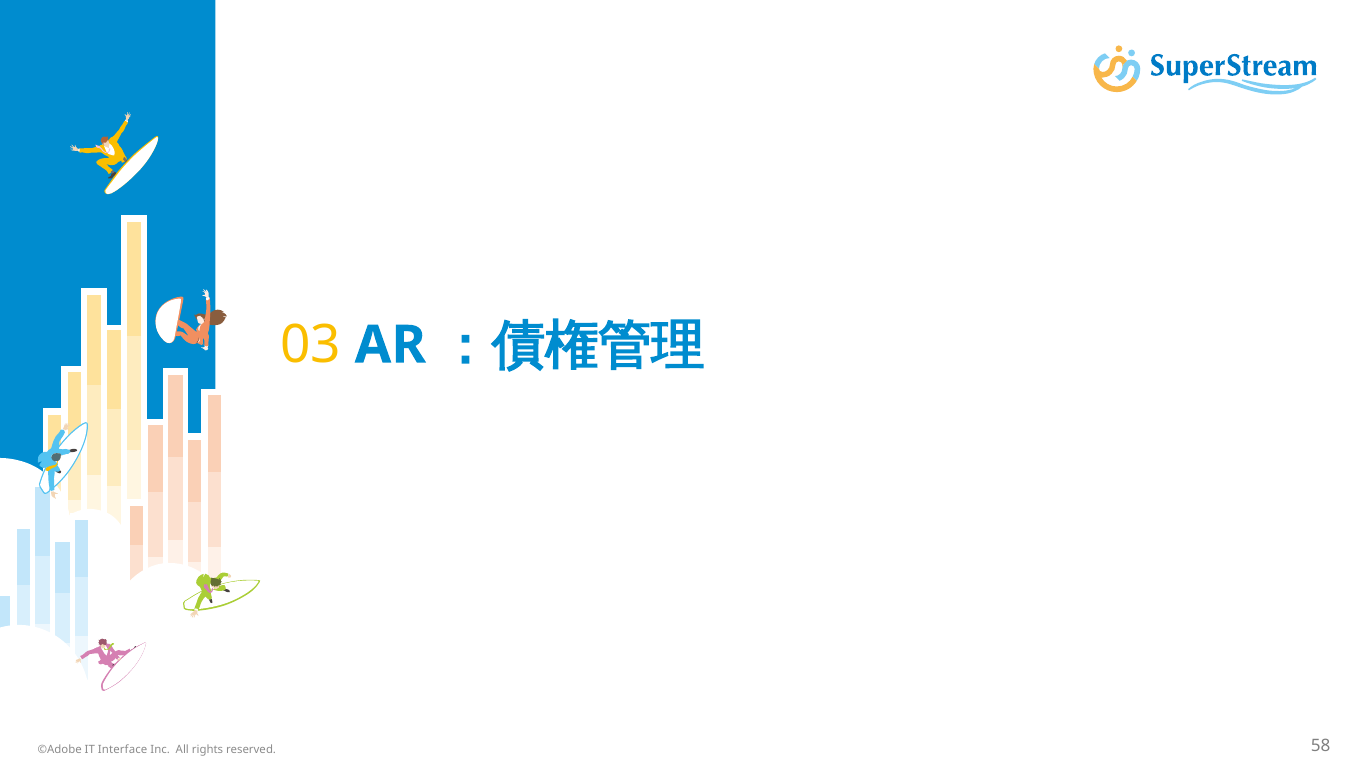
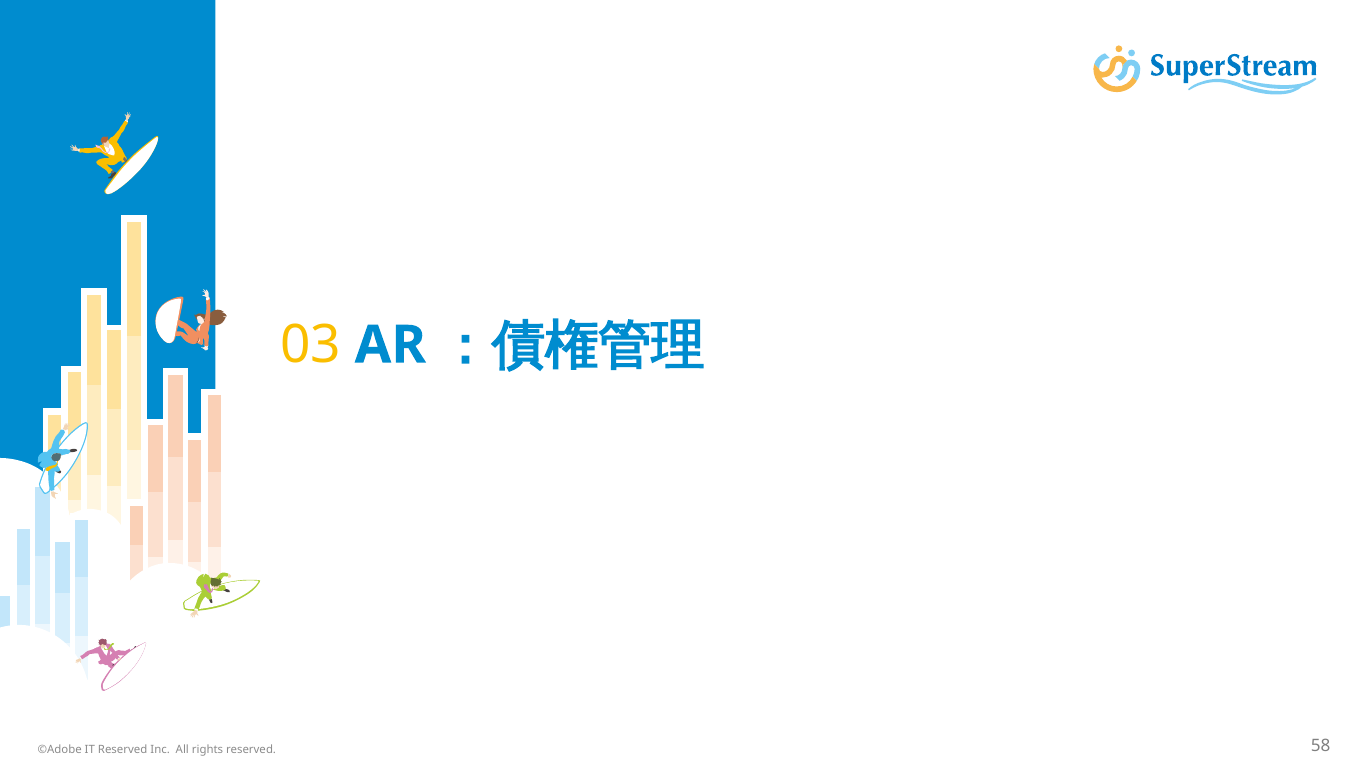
IT Interface: Interface -> Reserved (123, 750)
